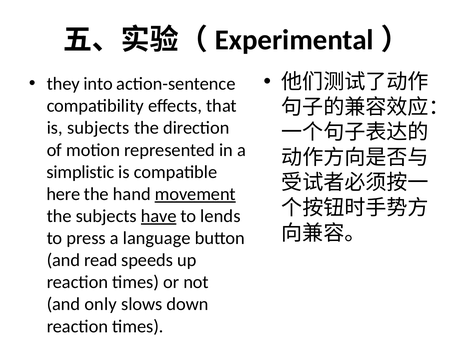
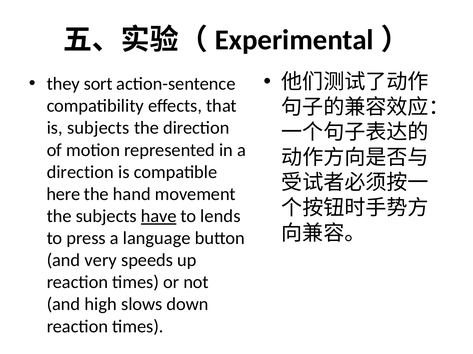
into: into -> sort (98, 84)
simplistic: simplistic -> direction (80, 172)
movement underline: present -> none (195, 194)
read: read -> very (101, 261)
only: only -> high (101, 305)
